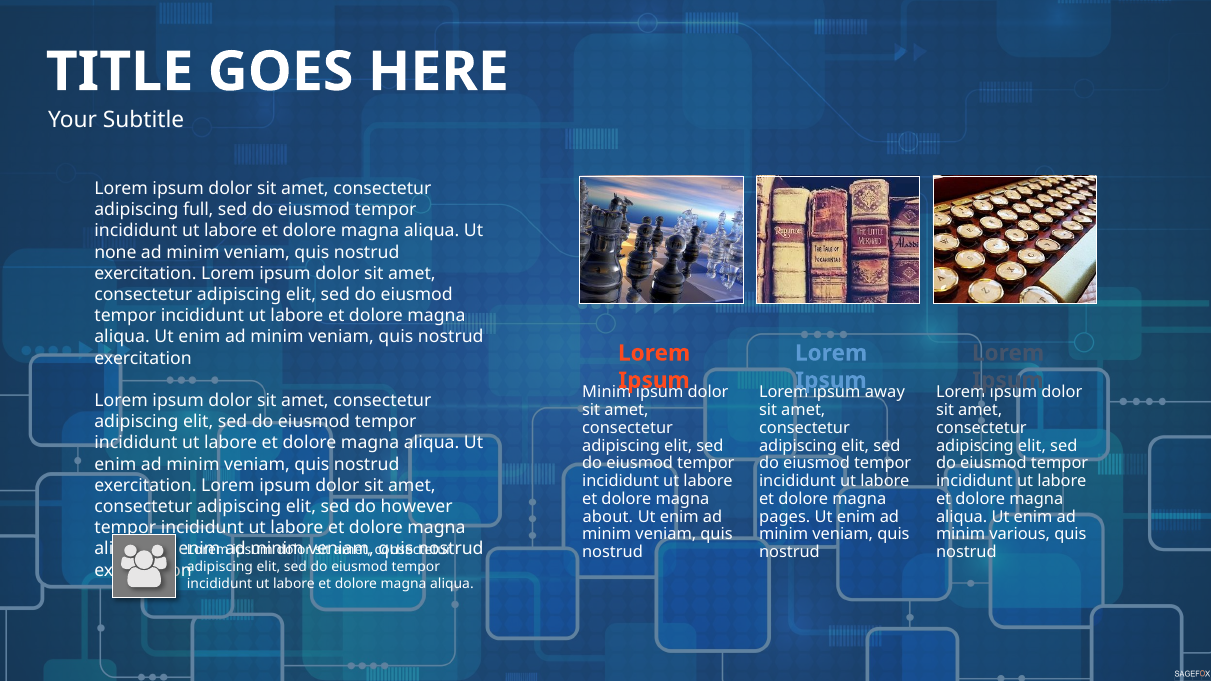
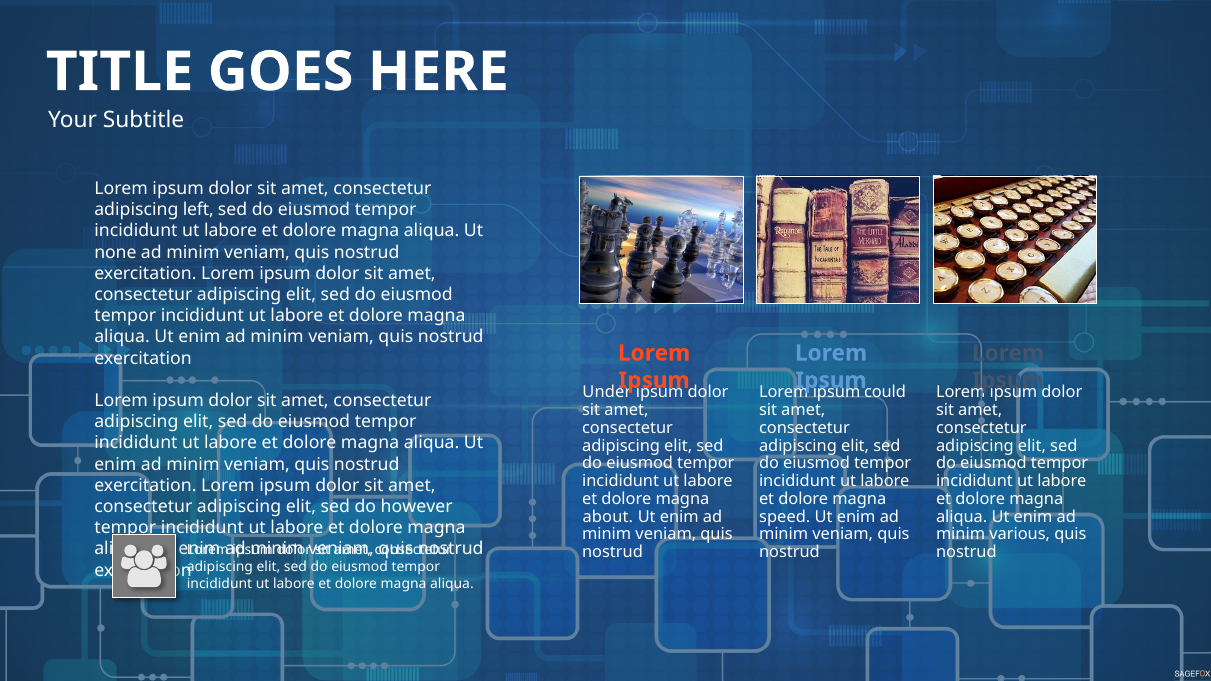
full: full -> left (198, 210)
away: away -> could (885, 393)
Minim: Minim -> Under (607, 393)
pages: pages -> speed (785, 517)
